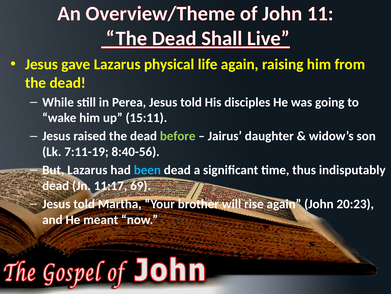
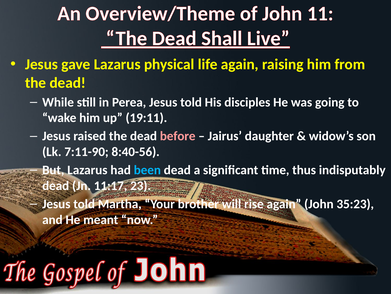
15:11: 15:11 -> 19:11 (146, 118)
before colour: light green -> pink (178, 136)
7:11-19: 7:11-19 -> 7:11-90 (86, 151)
69: 69 -> 23 (141, 185)
20:23: 20:23 -> 35:23 (355, 204)
